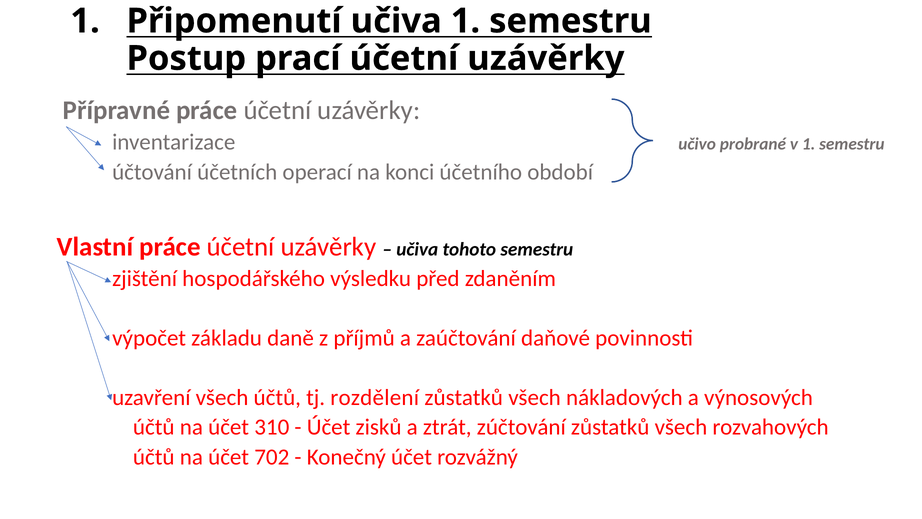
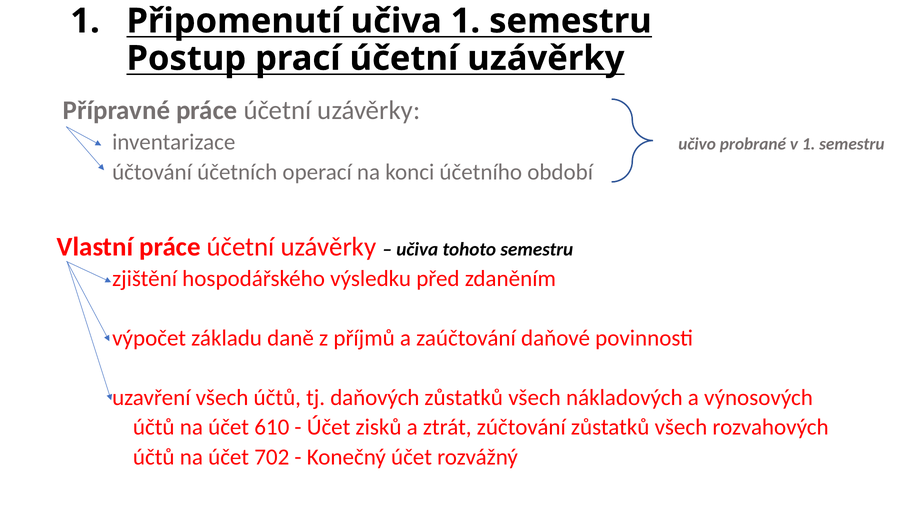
rozdělení: rozdělení -> daňových (375, 397)
310: 310 -> 610 (272, 427)
